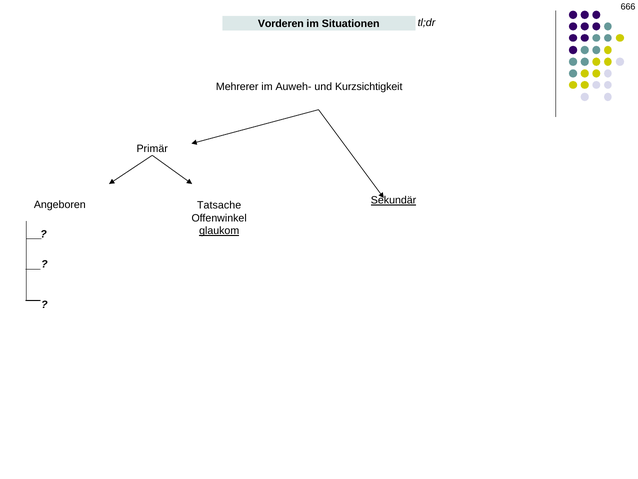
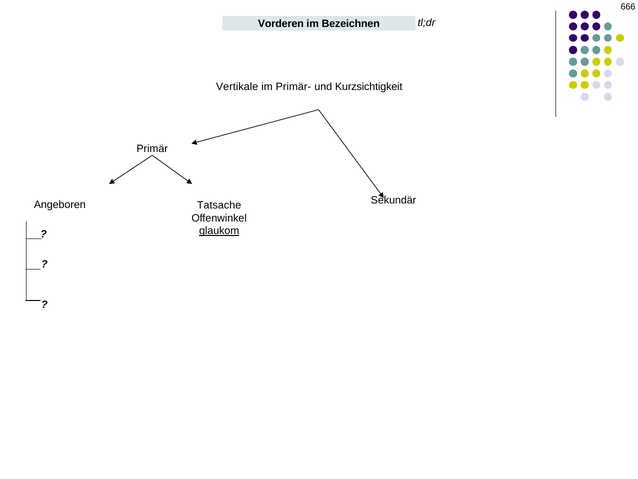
Situationen: Situationen -> Bezeichnen (351, 24)
Mehrerer: Mehrerer -> Vertikale (237, 87)
Auweh-: Auweh- -> Primär- (293, 87)
Sekundär underline: present -> none (394, 200)
